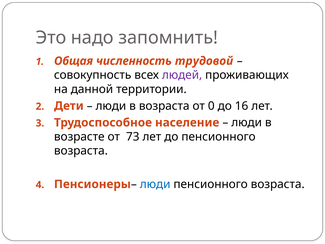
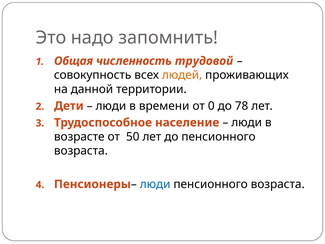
людей colour: purple -> orange (182, 75)
в возраста: возраста -> времени (164, 106)
16: 16 -> 78 (242, 106)
73: 73 -> 50 (133, 137)
